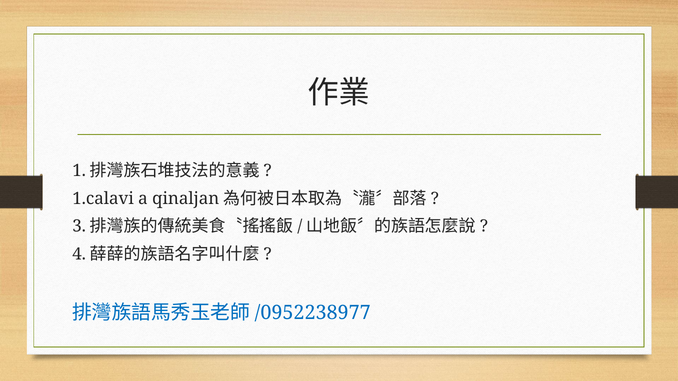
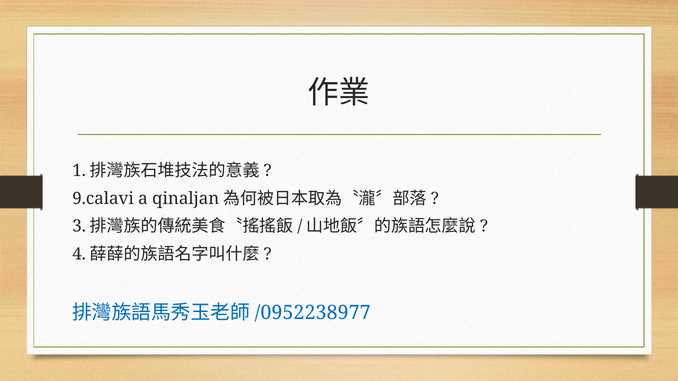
1.calavi: 1.calavi -> 9.calavi (103, 199)
